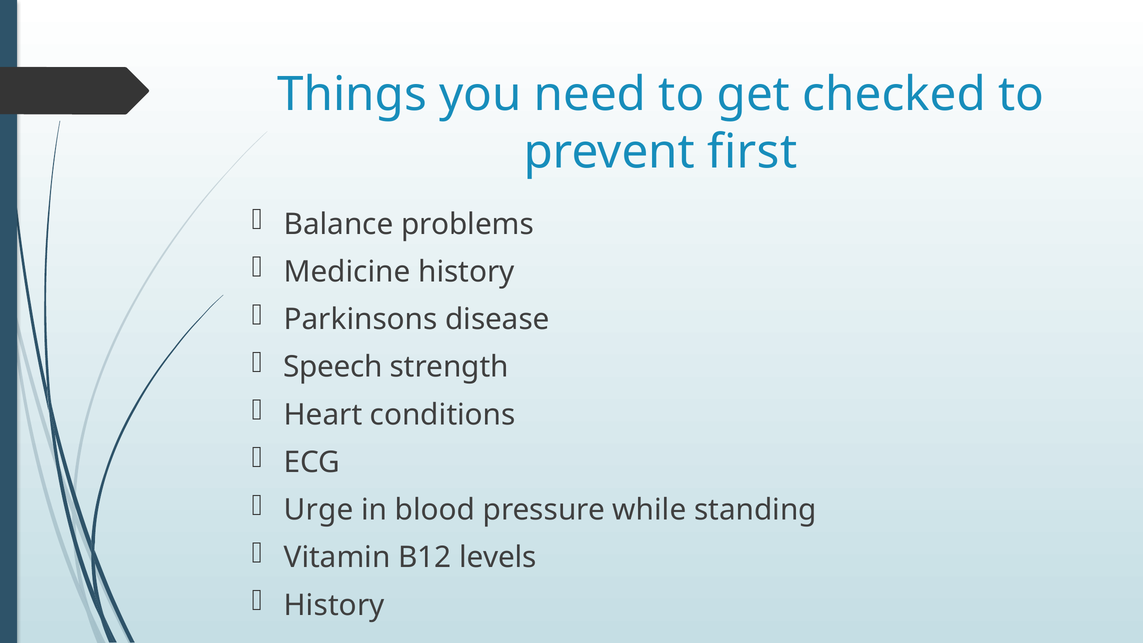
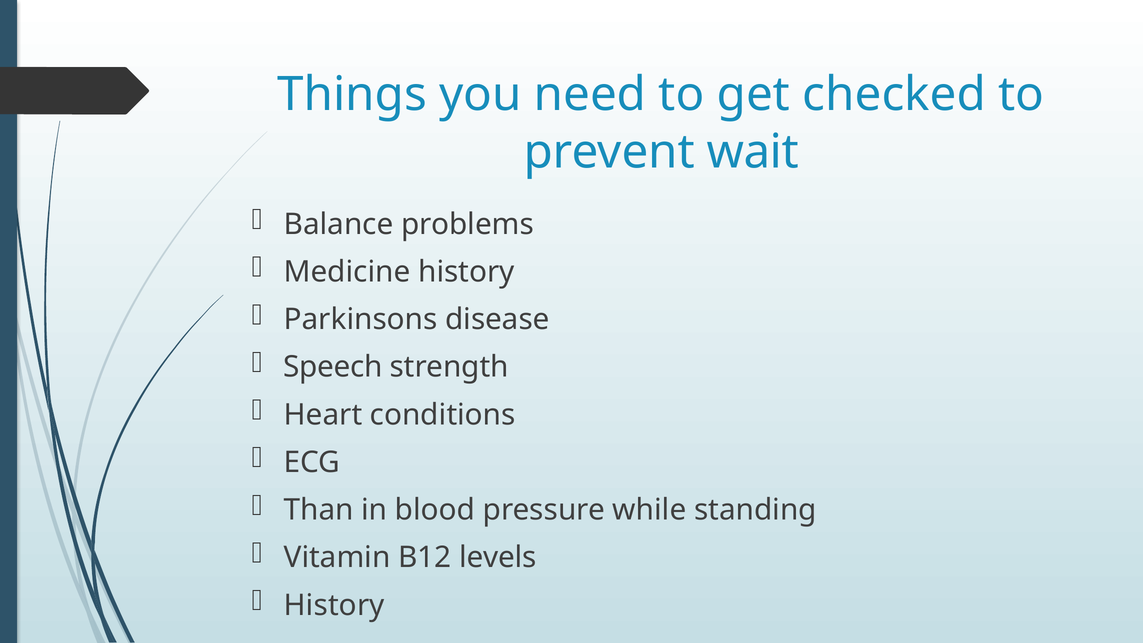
first: first -> wait (753, 152)
Urge: Urge -> Than (319, 510)
